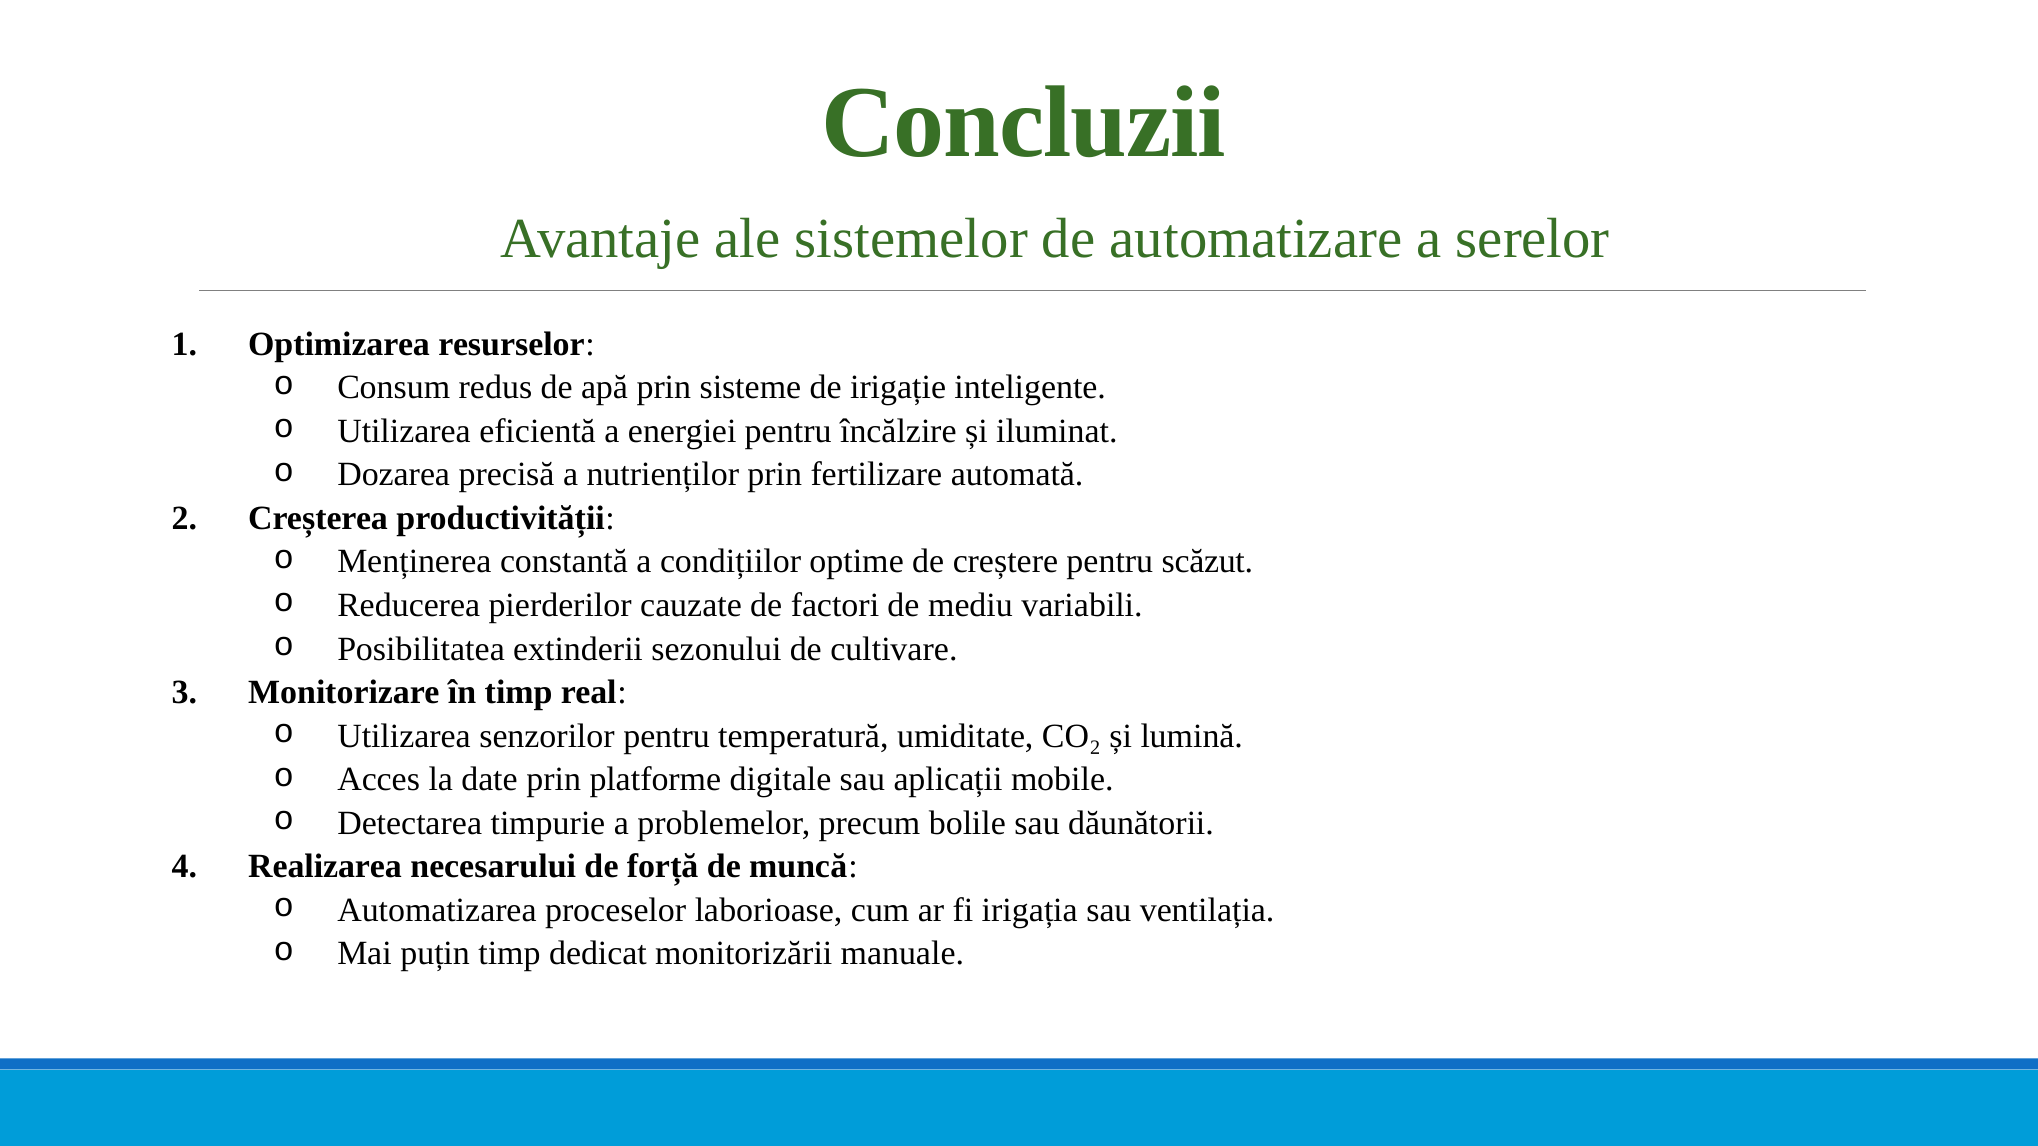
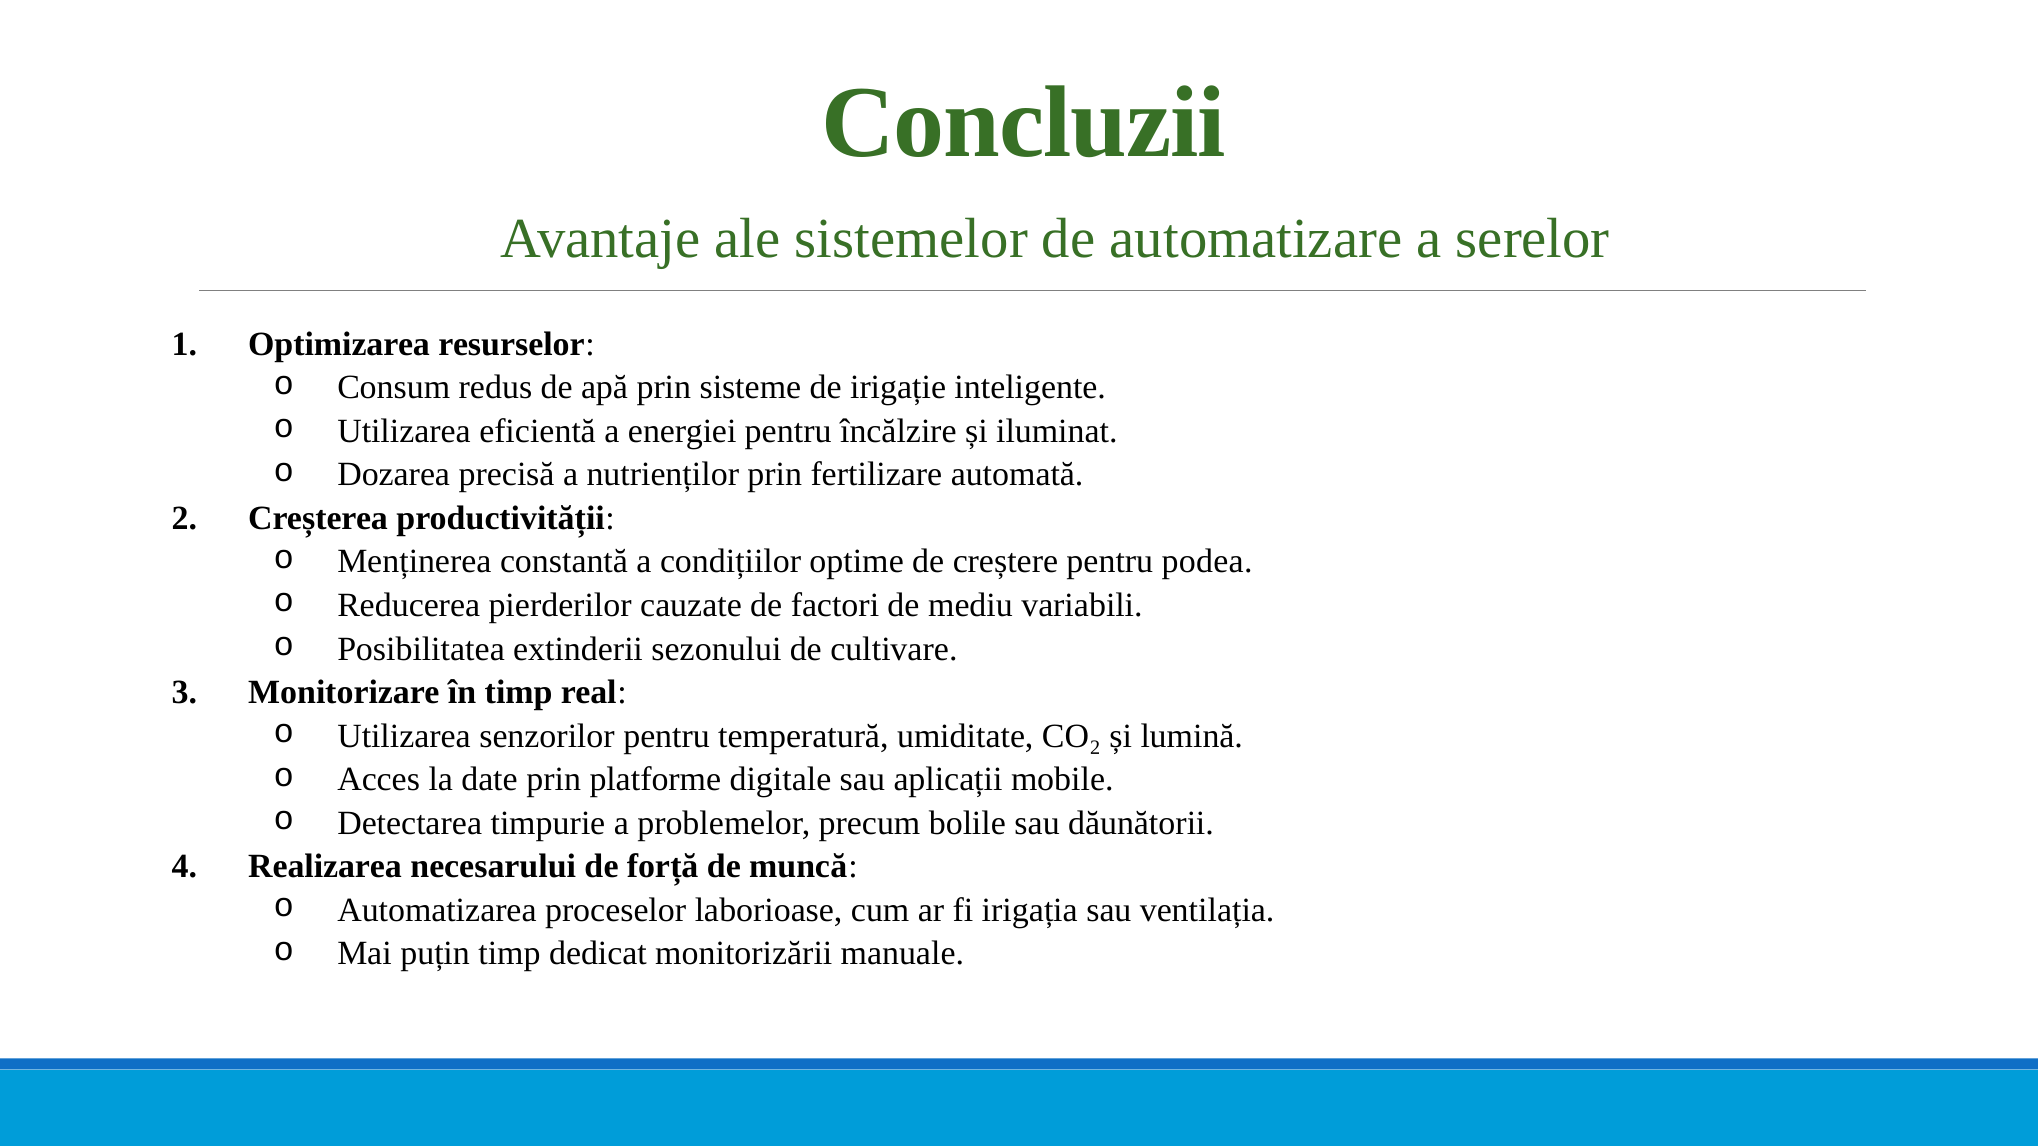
scăzut: scăzut -> podea (1207, 562)
